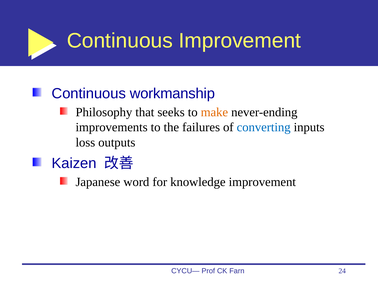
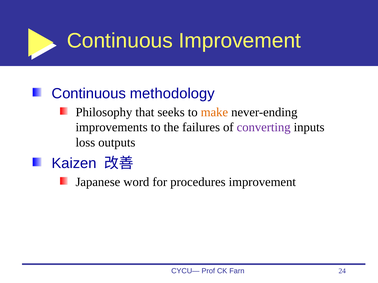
workmanship: workmanship -> methodology (172, 94)
converting colour: blue -> purple (264, 128)
knowledge: knowledge -> procedures (198, 182)
